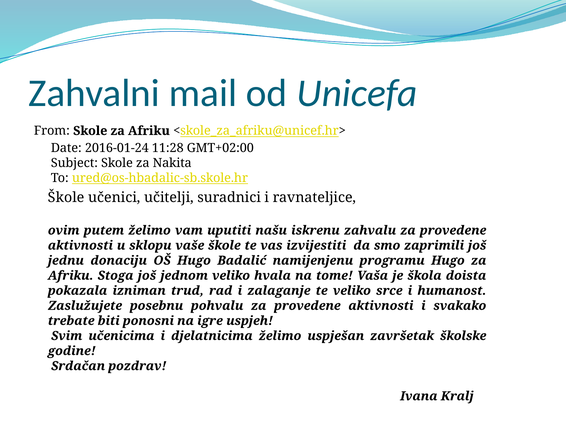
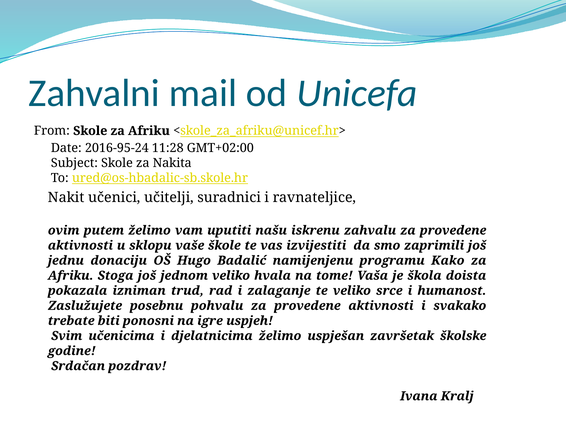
2016-01-24: 2016-01-24 -> 2016-95-24 (117, 148)
Škole: Škole -> Nakit (66, 198)
programu Hugo: Hugo -> Kako (448, 261)
